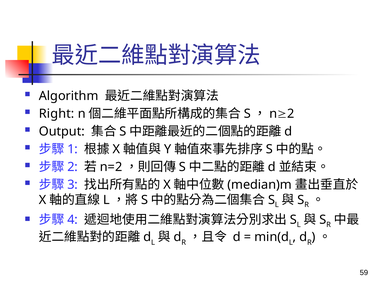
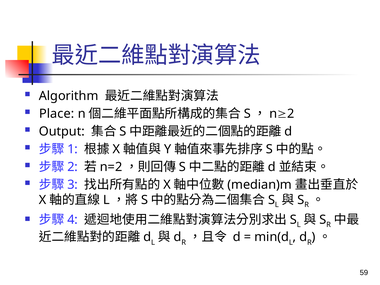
Right: Right -> Place (57, 114)
